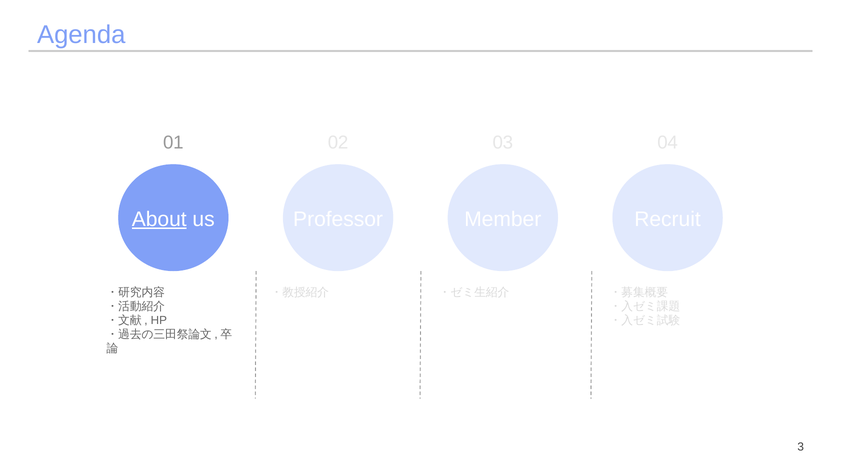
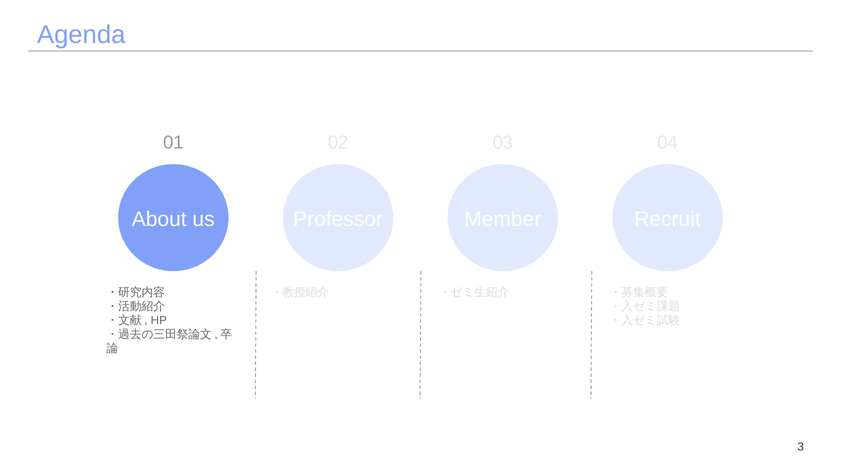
About underline: present -> none (159, 219)
